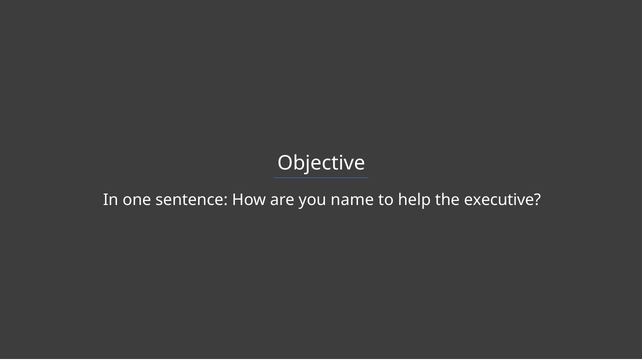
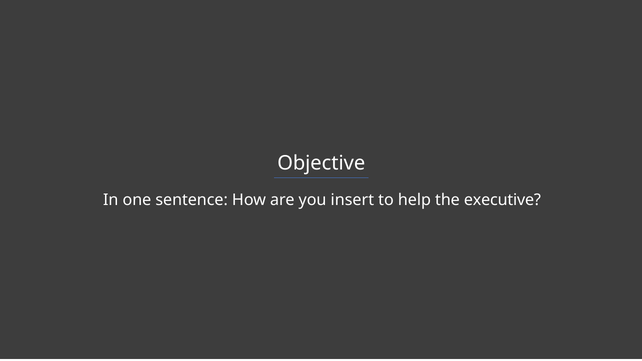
name: name -> insert (352, 200)
